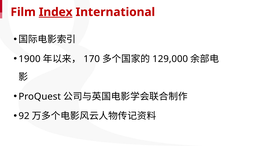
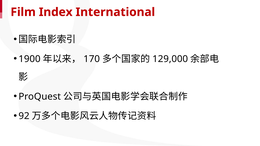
Index underline: present -> none (56, 12)
